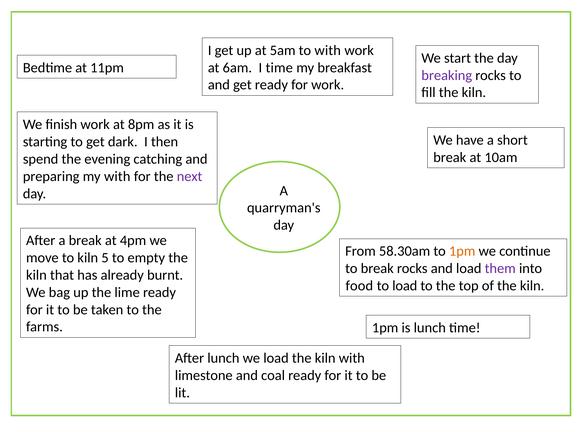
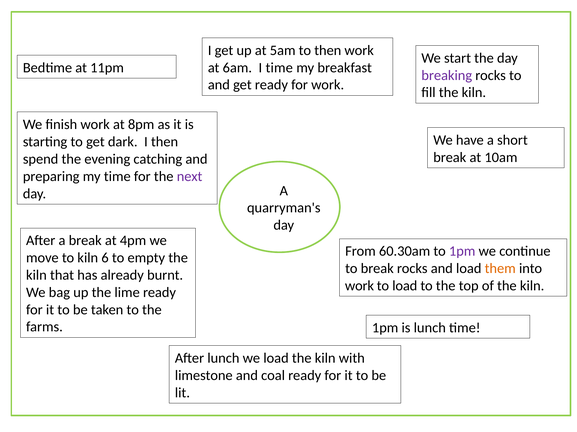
to with: with -> then (328, 50)
my with: with -> time (117, 177)
58.30am: 58.30am -> 60.30am (405, 252)
1pm colour: orange -> purple (462, 252)
5: 5 -> 6 (105, 258)
them colour: purple -> orange (500, 269)
food: food -> work (359, 286)
